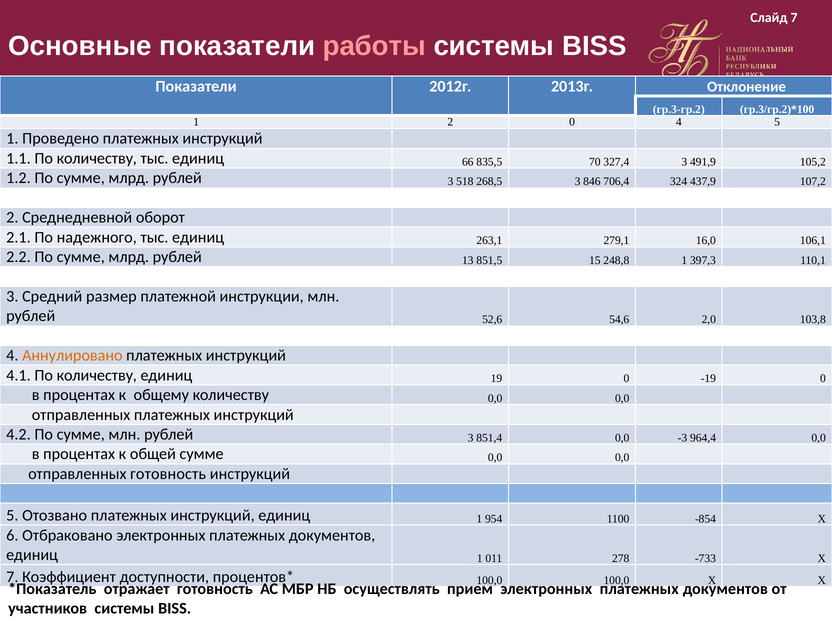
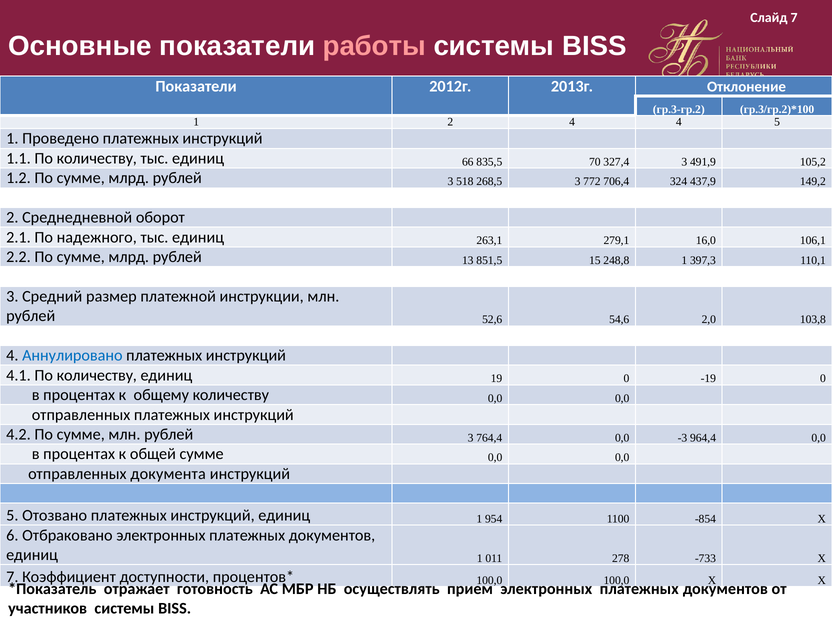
2 0: 0 -> 4 (572, 122)
846: 846 -> 772 (592, 181)
107,2: 107,2 -> 149,2 (813, 181)
Аннулировано colour: orange -> blue (72, 356)
851,4: 851,4 -> 764,4 (489, 438)
отправленных готовность: готовность -> документа (168, 474)
